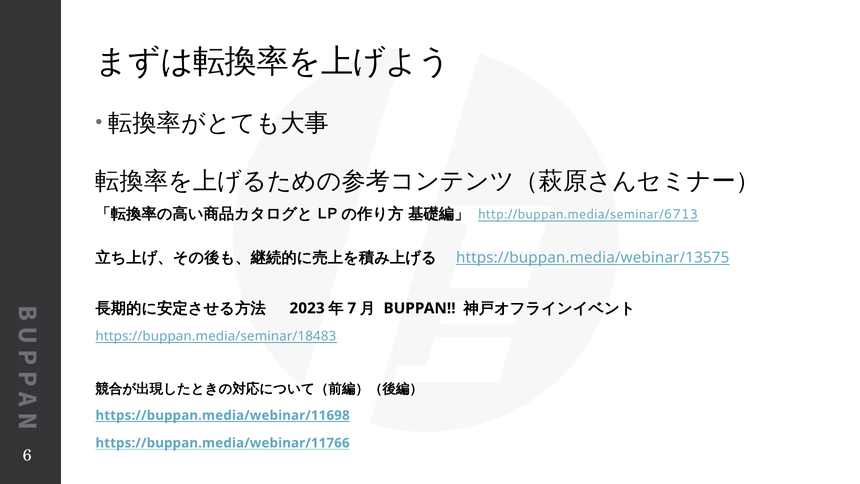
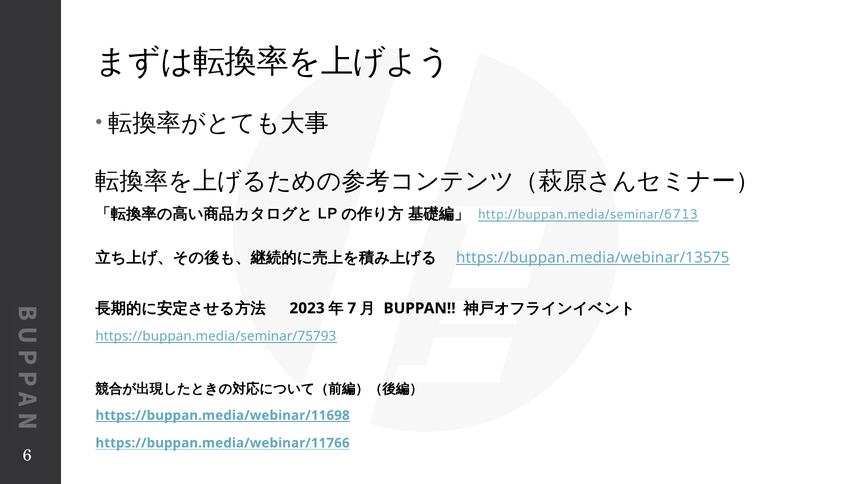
https://buppan.media/seminar/18483: https://buppan.media/seminar/18483 -> https://buppan.media/seminar/75793 (216, 336)
